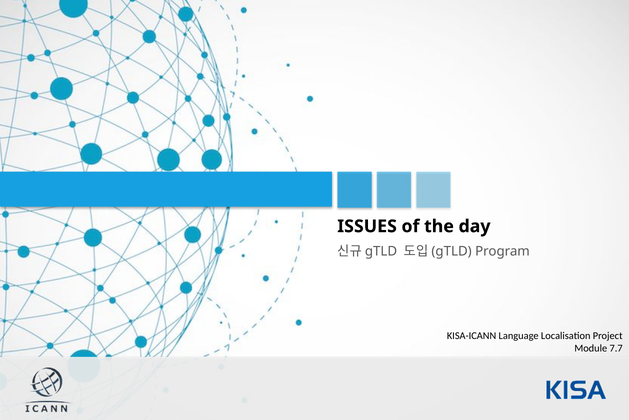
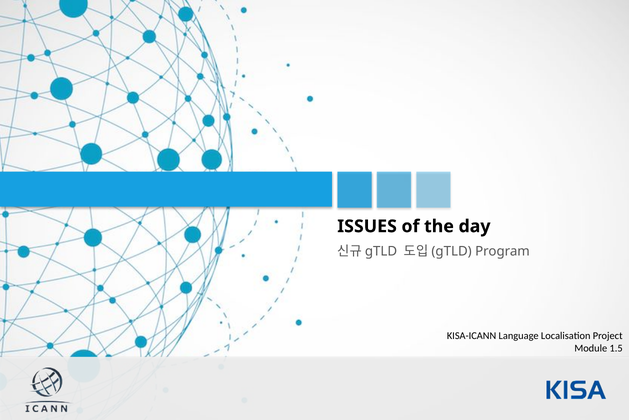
7.7: 7.7 -> 1.5 (616, 348)
